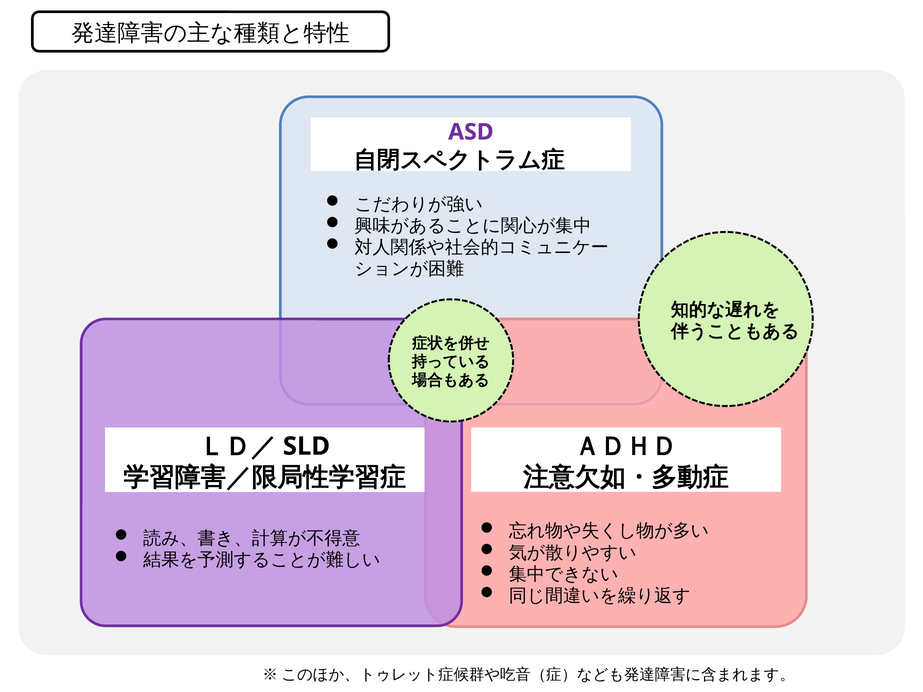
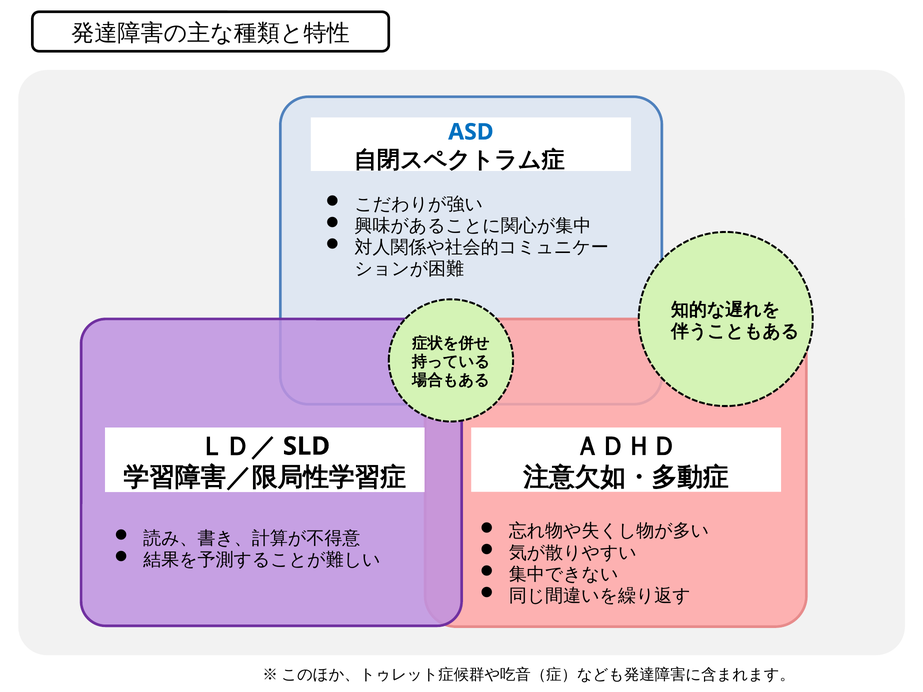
ASD colour: purple -> blue (471, 132)
